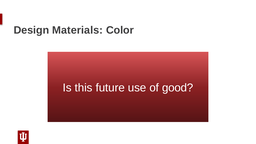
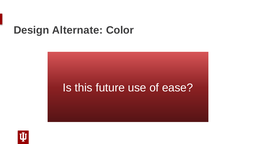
Materials: Materials -> Alternate (78, 30)
good: good -> ease (178, 88)
